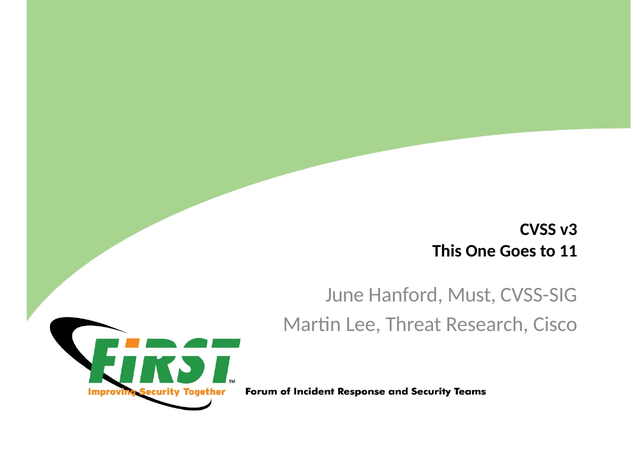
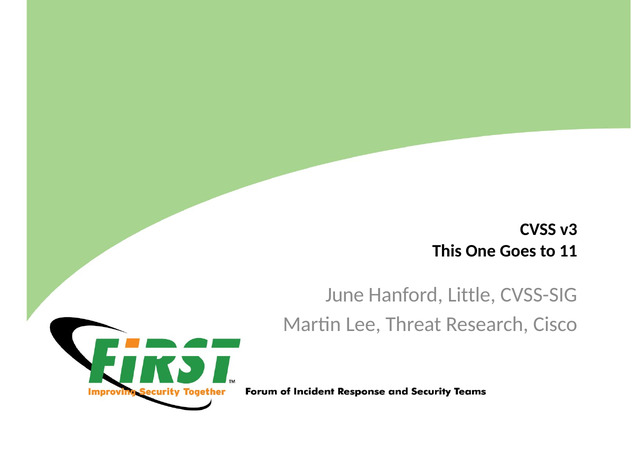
Must: Must -> Little (472, 295)
